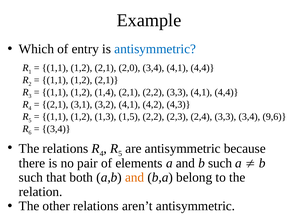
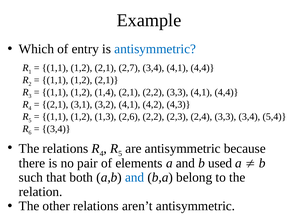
2,0: 2,0 -> 2,7 (129, 68)
1,5: 1,5 -> 2,6 (129, 117)
9,6: 9,6 -> 5,4 (274, 117)
and b such: such -> used (220, 164)
and colour: orange -> blue (135, 178)
